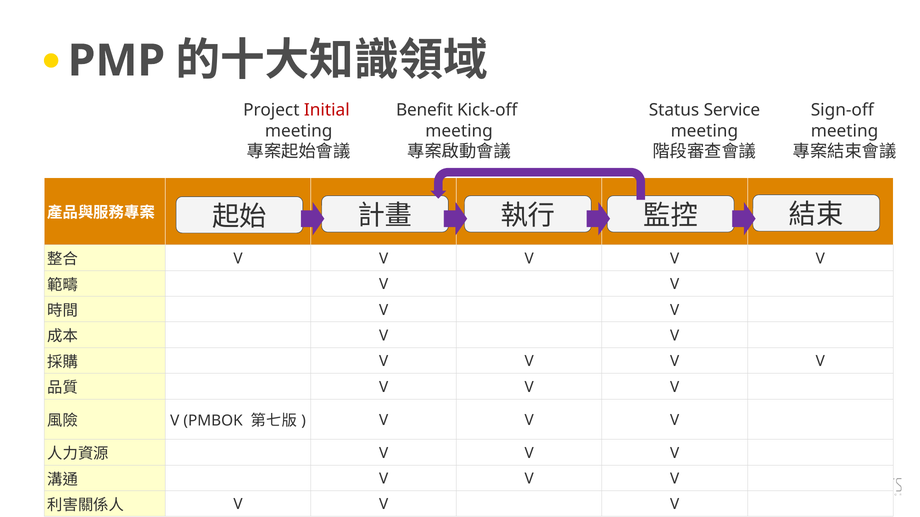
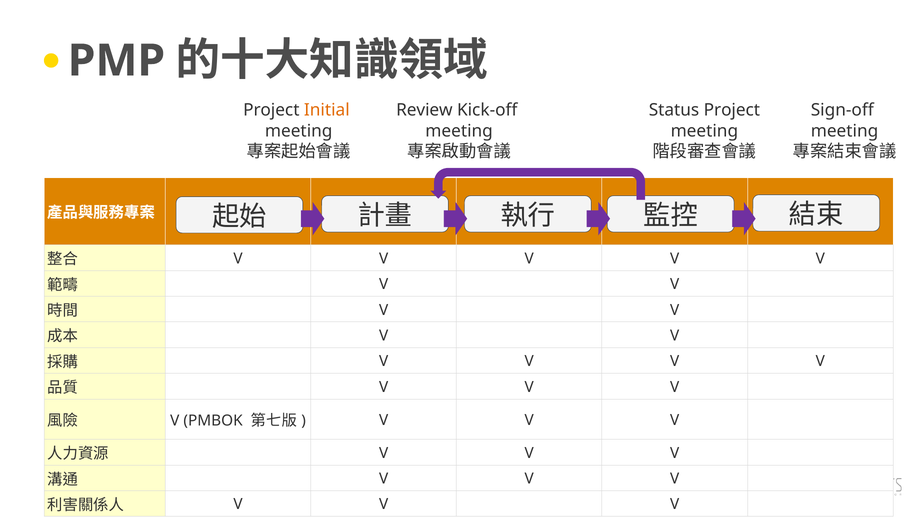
Initial colour: red -> orange (327, 110)
Benefit: Benefit -> Review (424, 110)
Status Service: Service -> Project (732, 110)
